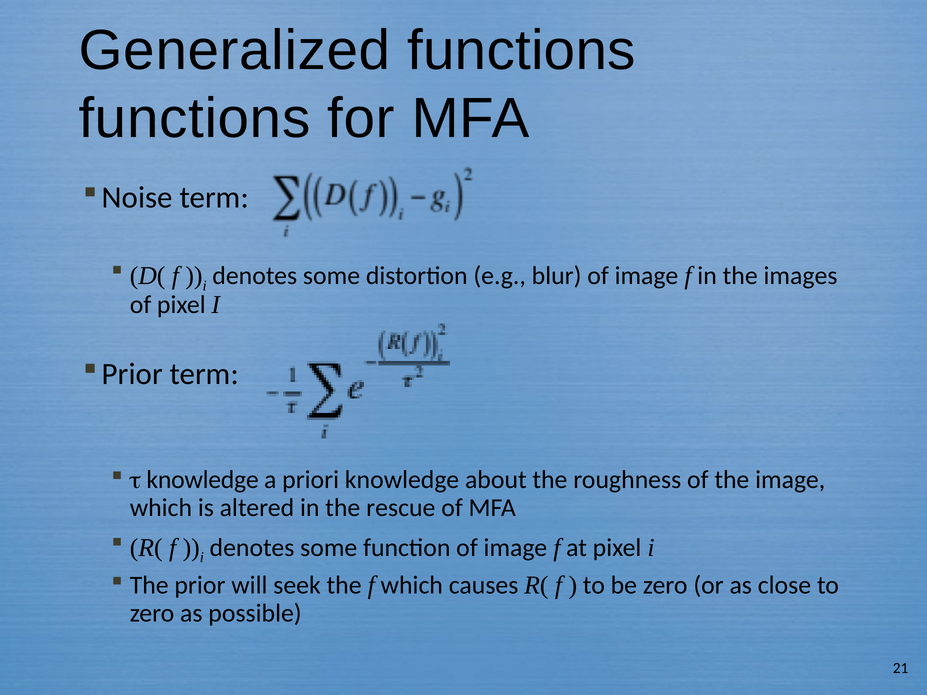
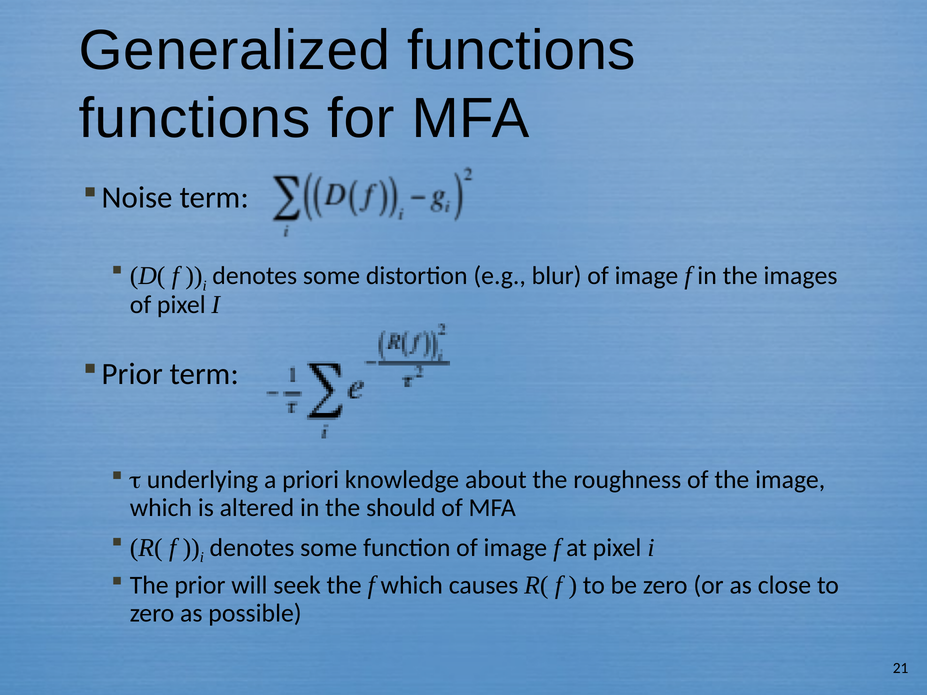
knowledge: knowledge -> underlying (202, 480)
rescue: rescue -> should (401, 508)
